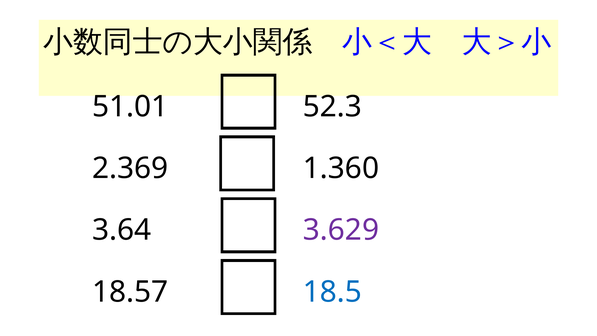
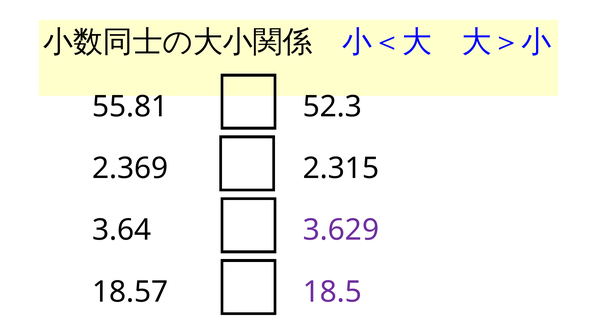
51.01: 51.01 -> 55.81 (130, 106)
1.360: 1.360 -> 2.315 (341, 168)
18.5 colour: blue -> purple (332, 292)
